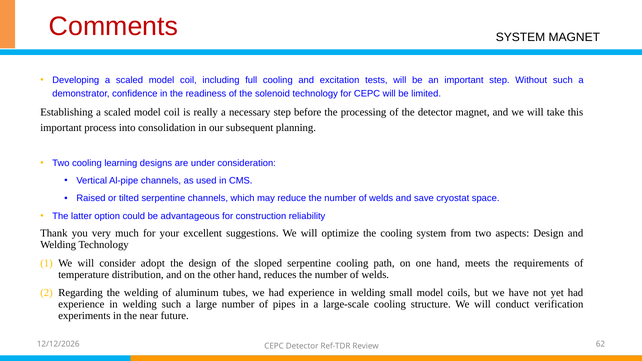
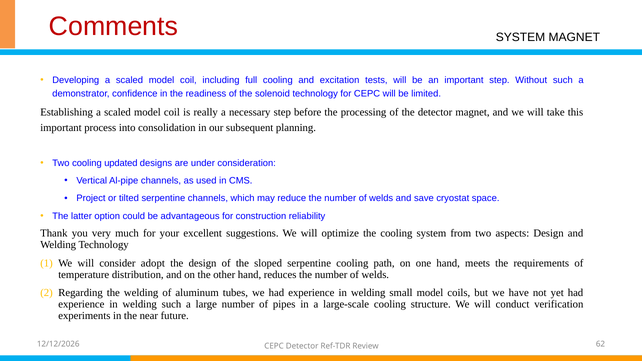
learning: learning -> updated (121, 163)
Raised: Raised -> Project (91, 198)
